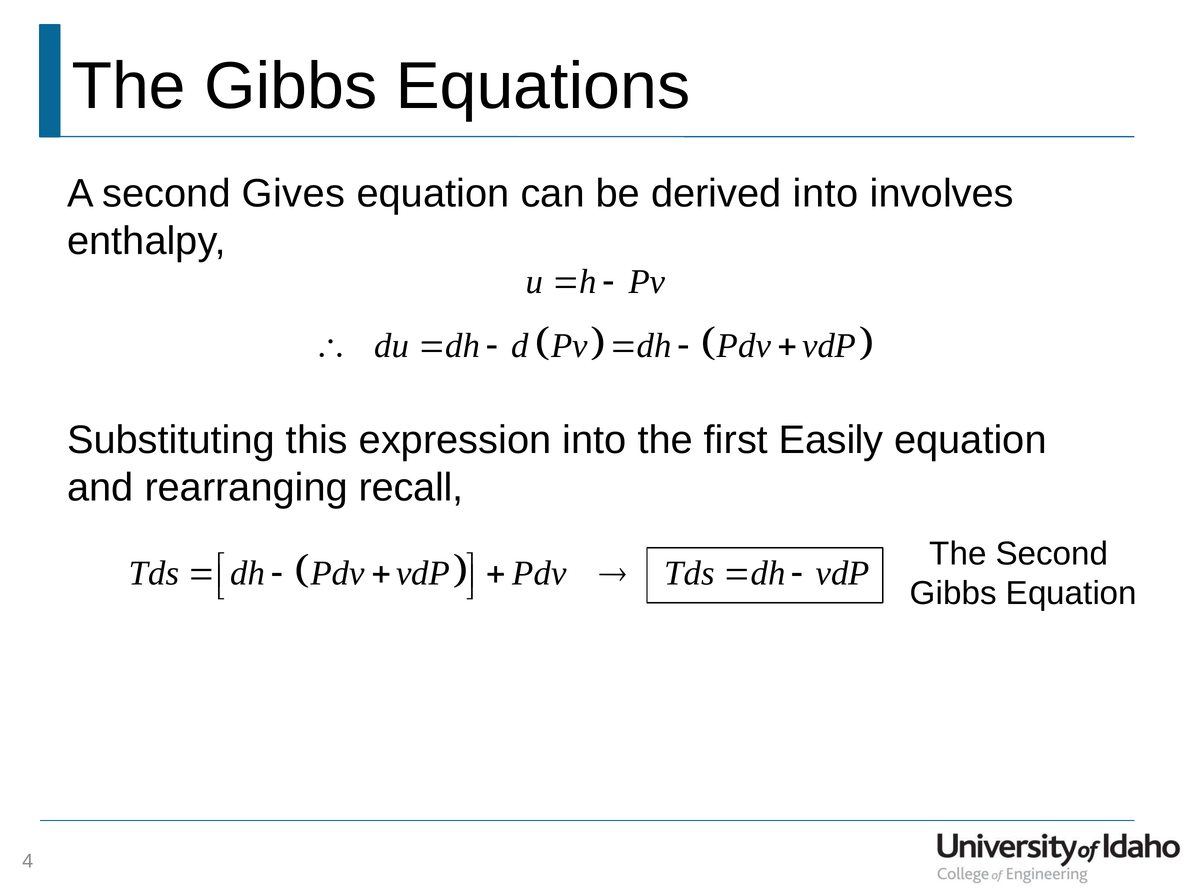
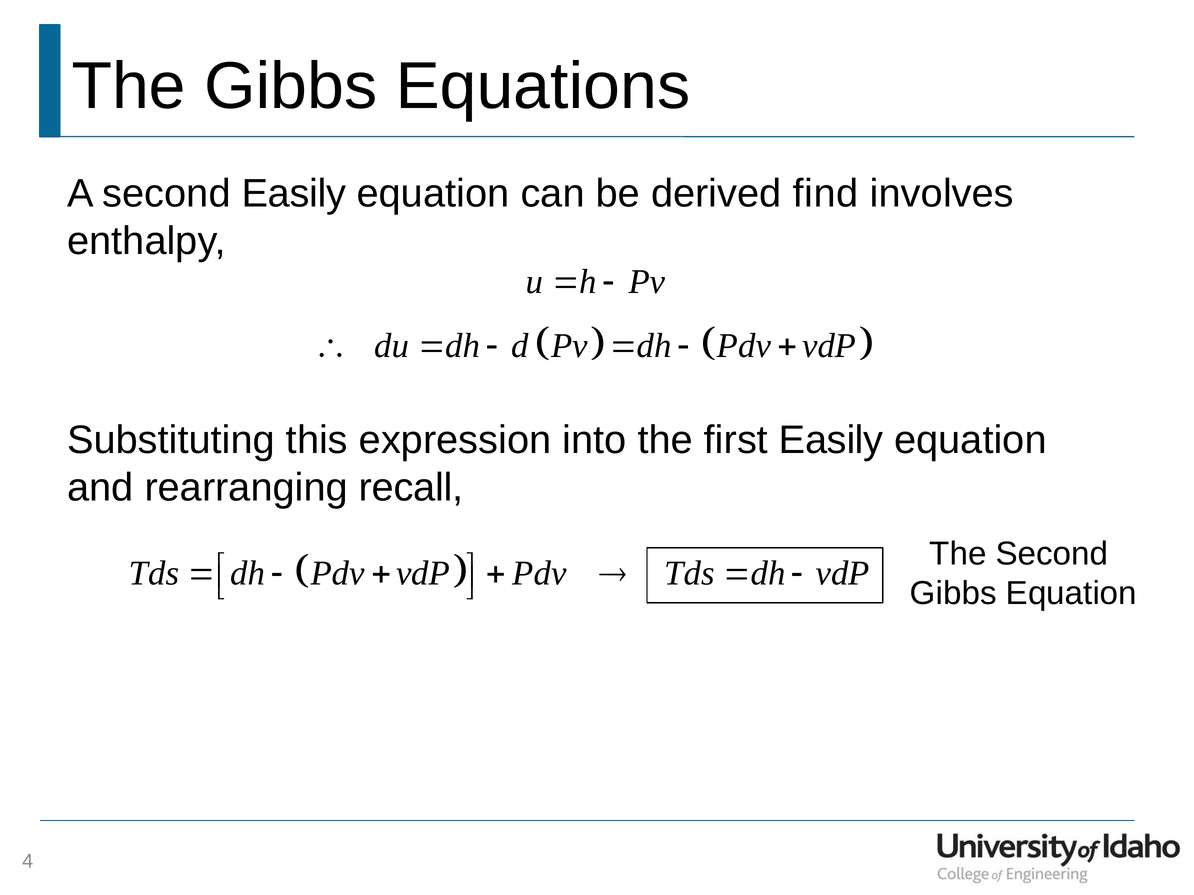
second Gives: Gives -> Easily (294, 194)
derived into: into -> find (826, 194)
